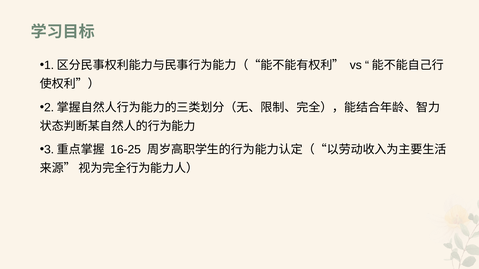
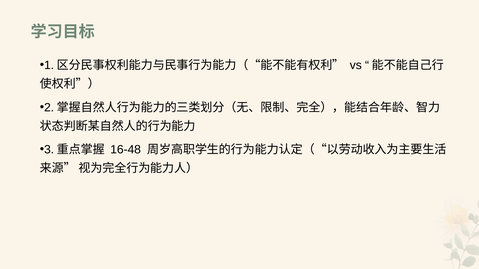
16-25: 16-25 -> 16-48 (126, 150)
